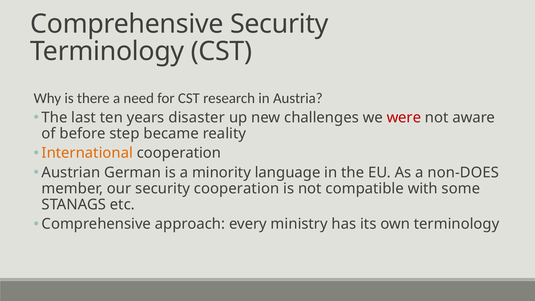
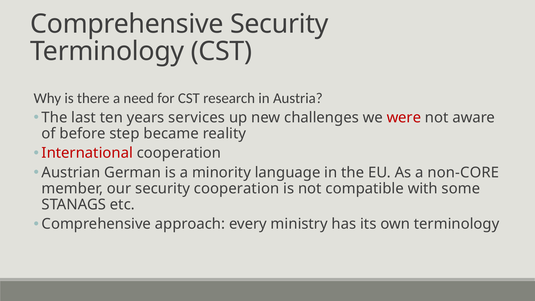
disaster: disaster -> services (197, 118)
International colour: orange -> red (87, 153)
non-DOES: non-DOES -> non-CORE (463, 172)
